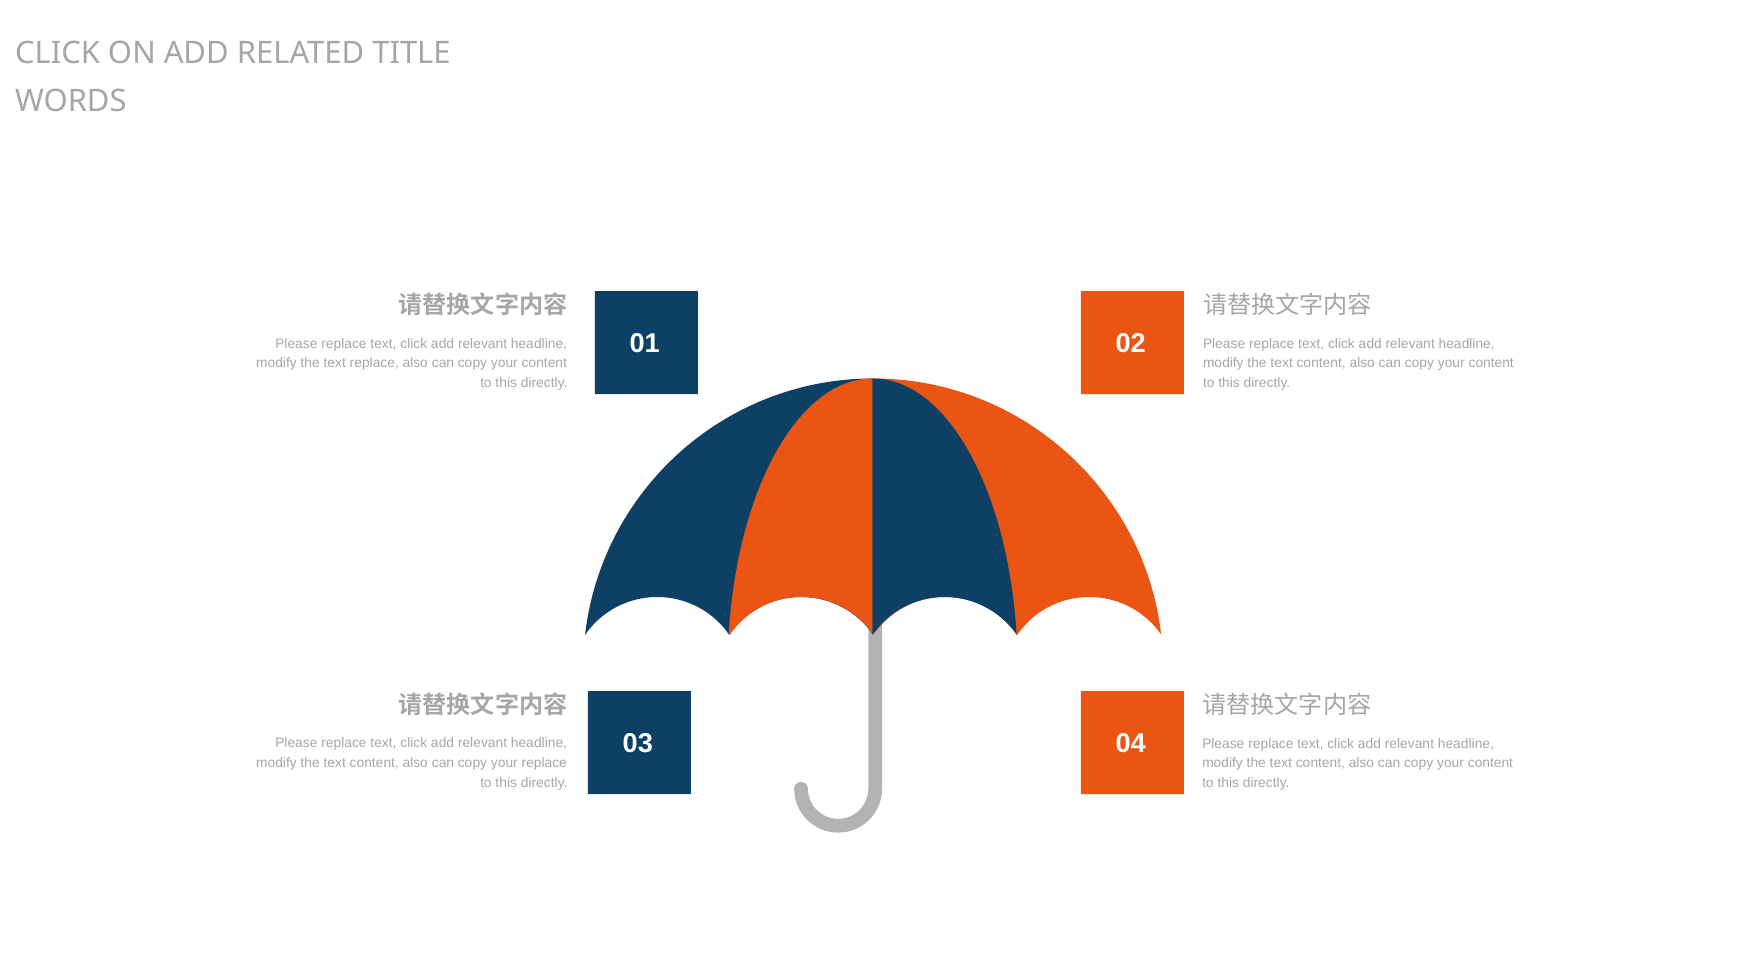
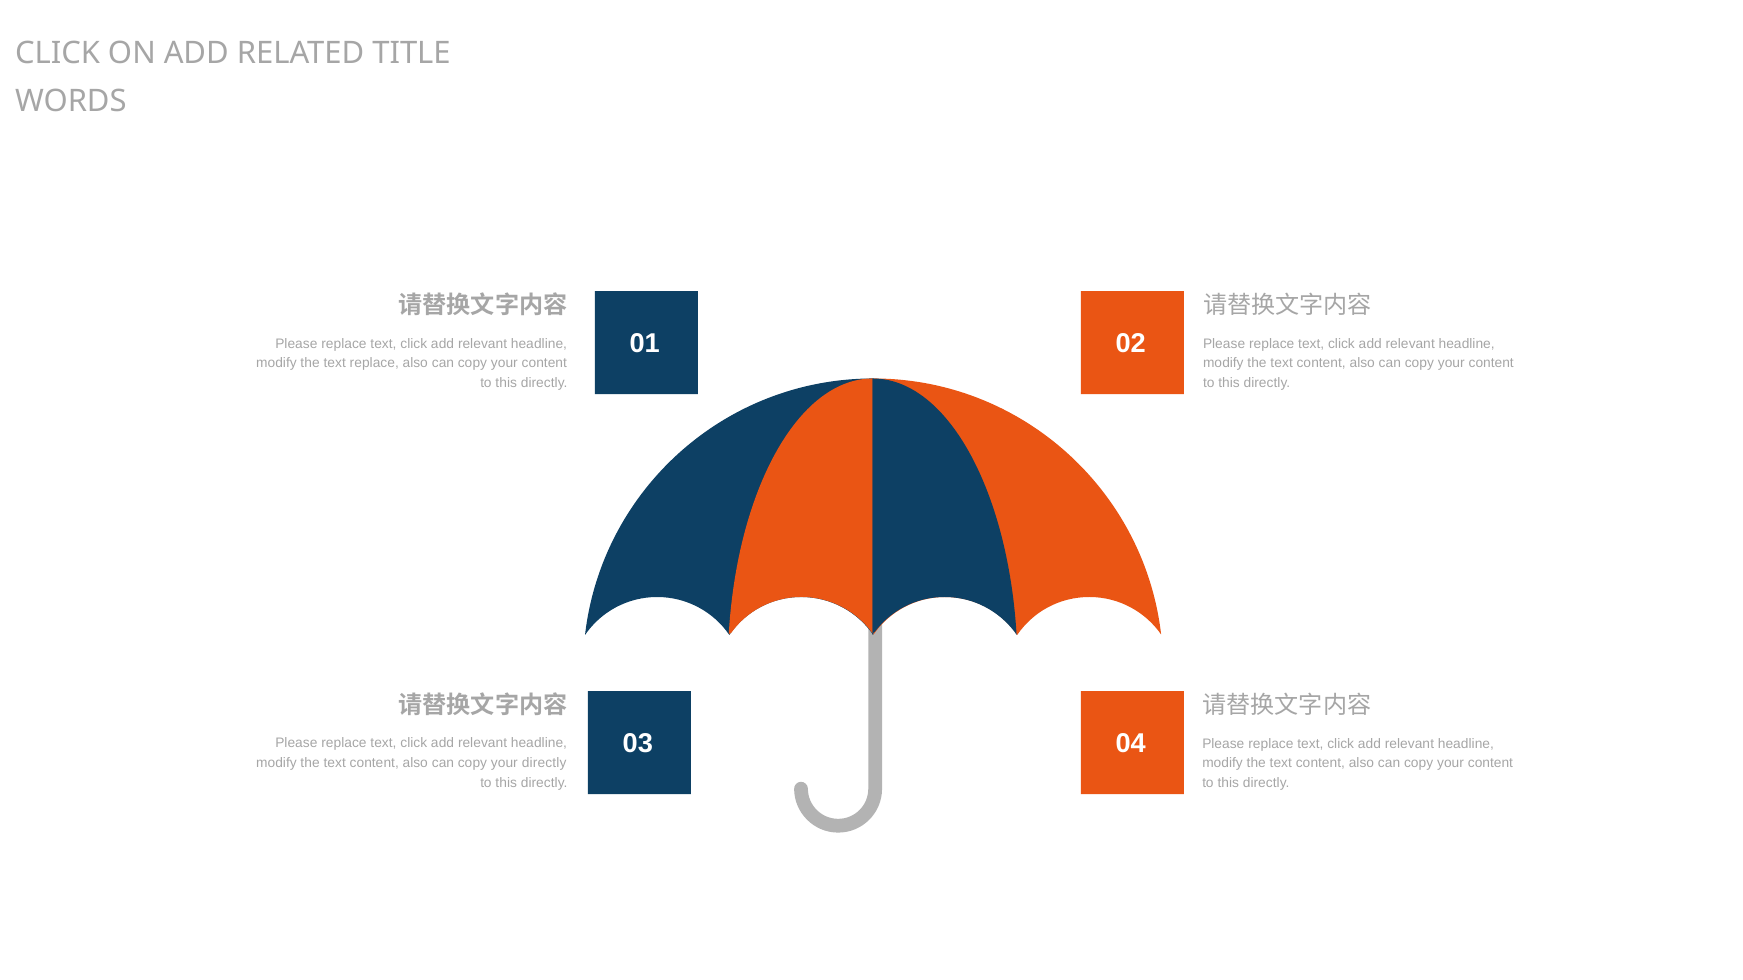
your replace: replace -> directly (544, 763)
